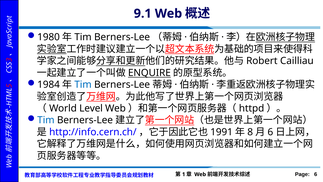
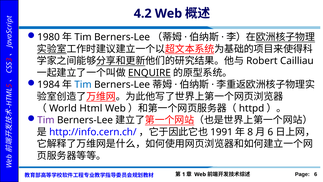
9.1: 9.1 -> 4.2 (143, 14)
Level: Level -> Html (91, 108)
Tim colour: blue -> purple (46, 120)
